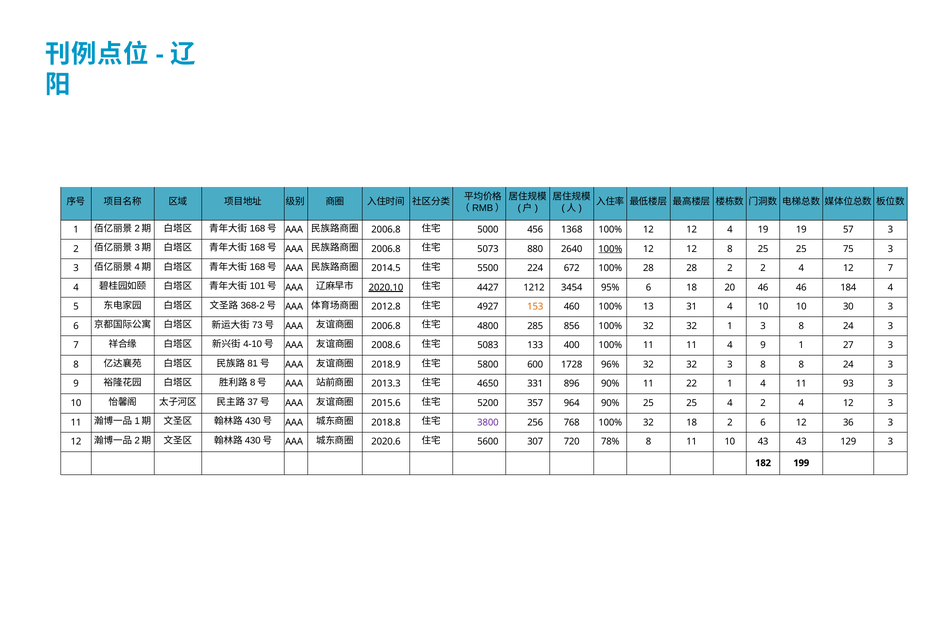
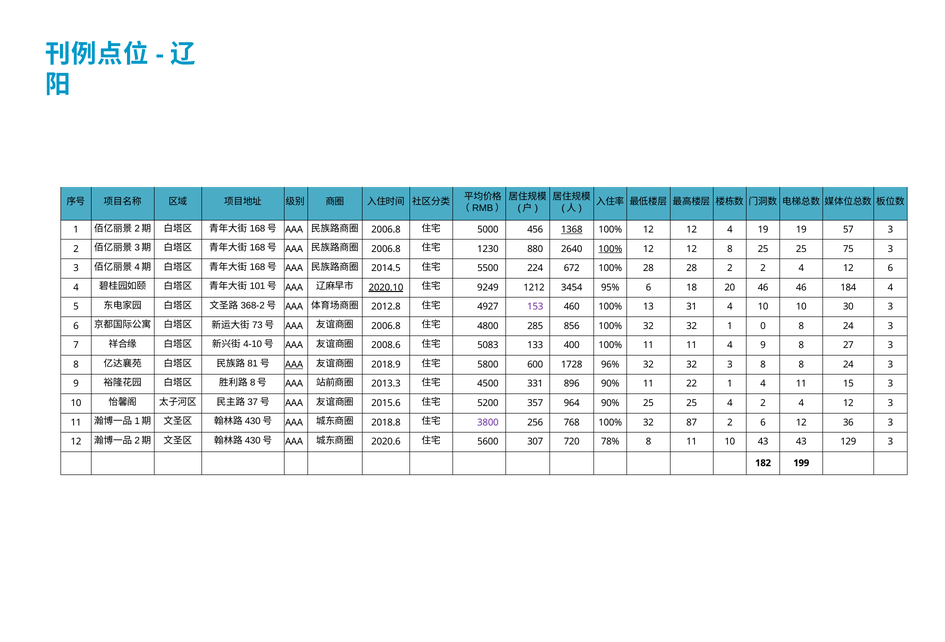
1368 underline: none -> present (572, 229)
5073: 5073 -> 1230 (488, 249)
12 7: 7 -> 6 (890, 268)
4427: 4427 -> 9249 (488, 287)
153 colour: orange -> purple (535, 306)
1 3: 3 -> 0 (763, 326)
9 1: 1 -> 8 (801, 345)
AAA underline: none -> present (294, 364)
4650: 4650 -> 4500 (488, 383)
93: 93 -> 15 (848, 383)
32 18: 18 -> 87 (692, 422)
